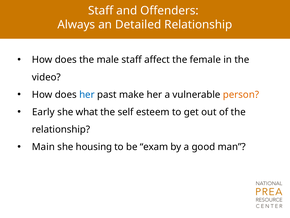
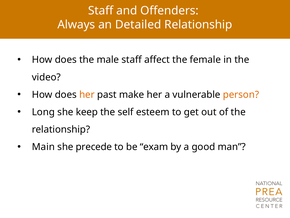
her colour: blue -> orange (87, 94)
Early: Early -> Long (43, 112)
what: what -> keep (87, 112)
housing: housing -> precede (94, 147)
